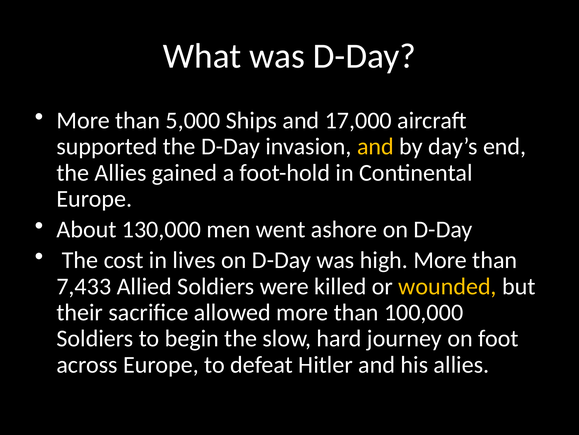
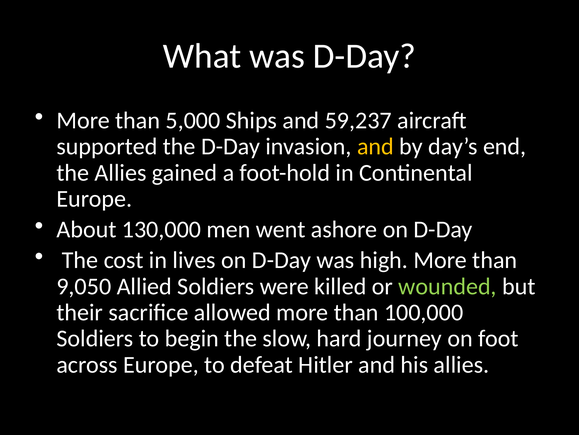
17,000: 17,000 -> 59,237 (358, 120)
7,433: 7,433 -> 9,050 (84, 286)
wounded colour: yellow -> light green (448, 286)
